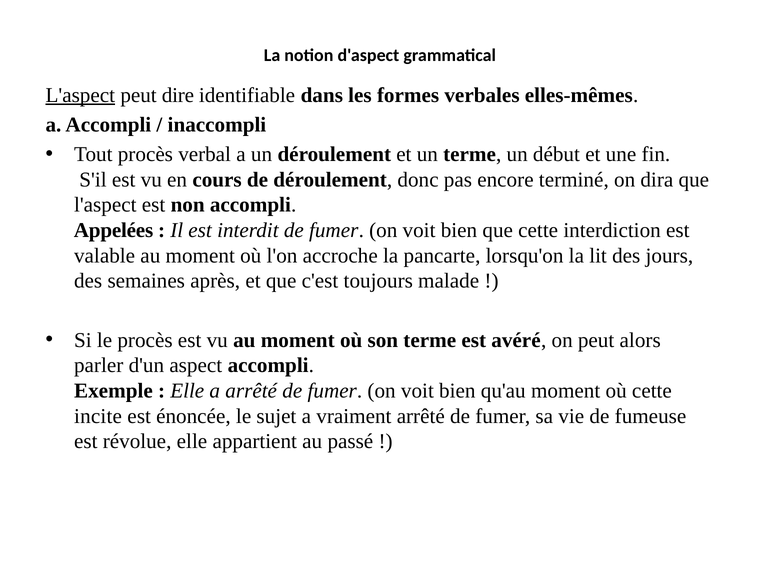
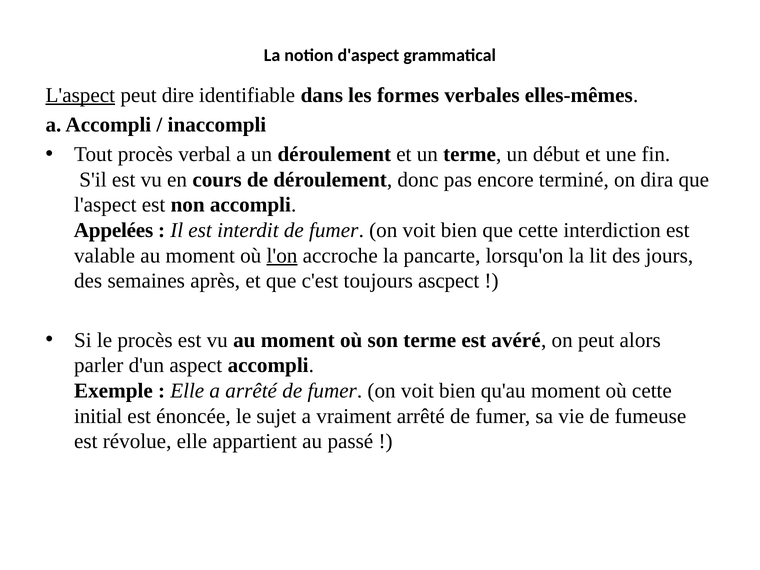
l'on underline: none -> present (282, 256)
malade: malade -> ascpect (449, 281)
incite: incite -> initial (98, 416)
